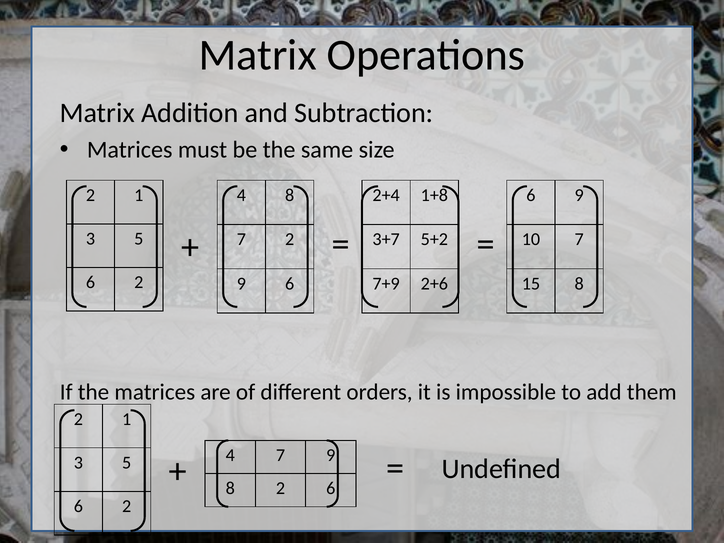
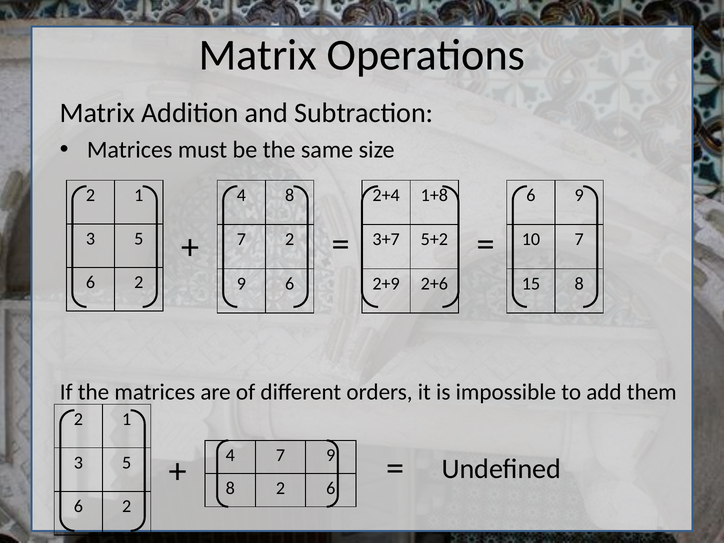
7+9: 7+9 -> 2+9 (386, 284)
